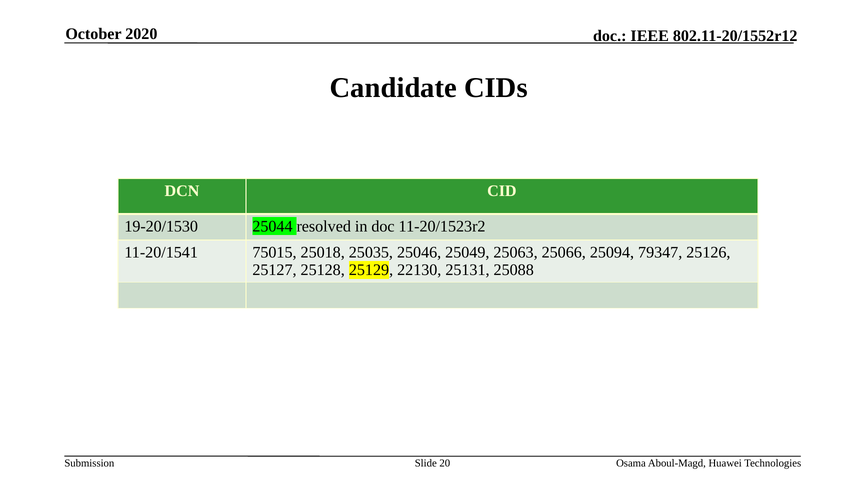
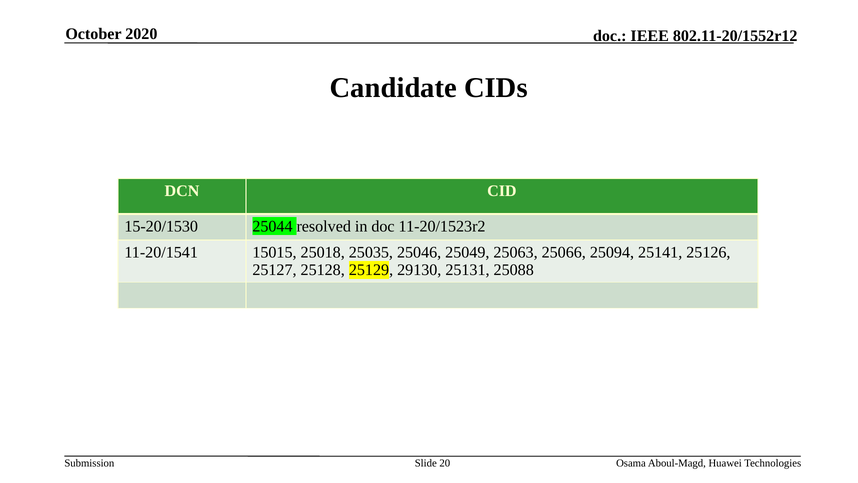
19-20/1530: 19-20/1530 -> 15-20/1530 (161, 226)
75015: 75015 -> 15015 (274, 252)
79347: 79347 -> 25141 (660, 252)
22130: 22130 -> 29130 (419, 270)
